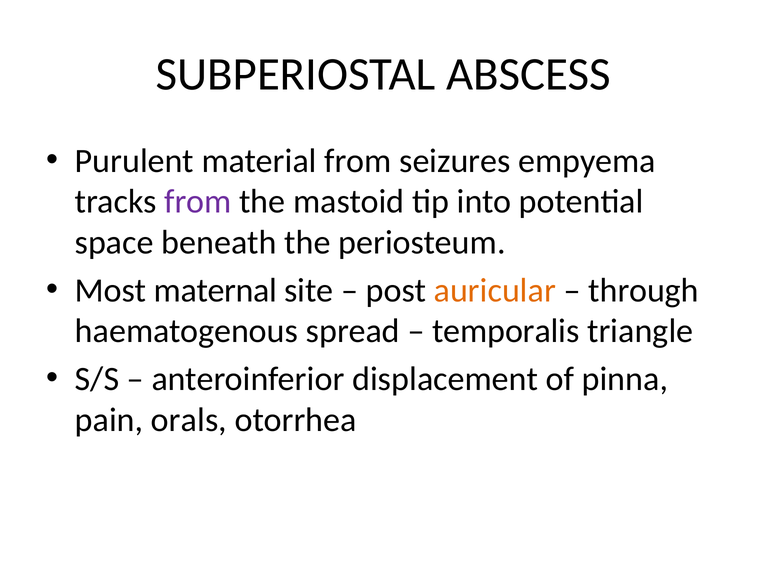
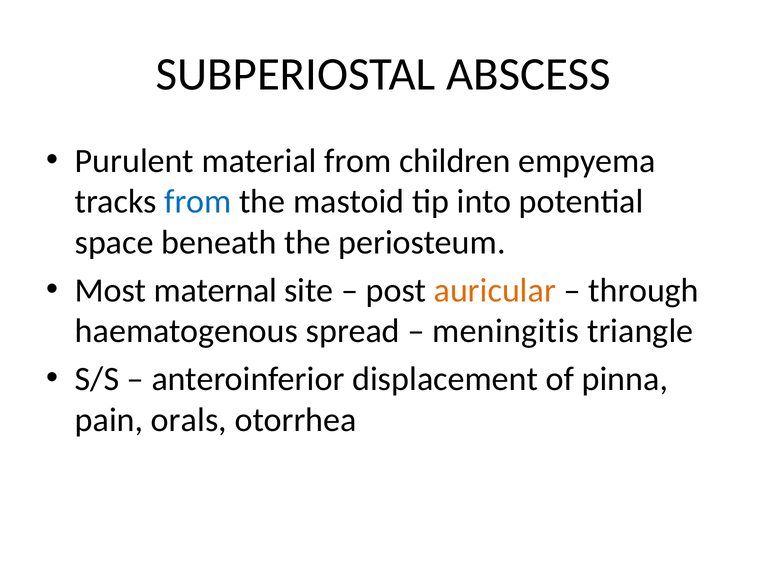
seizures: seizures -> children (455, 161)
from colour: purple -> blue (198, 202)
temporalis: temporalis -> meningitis (506, 331)
